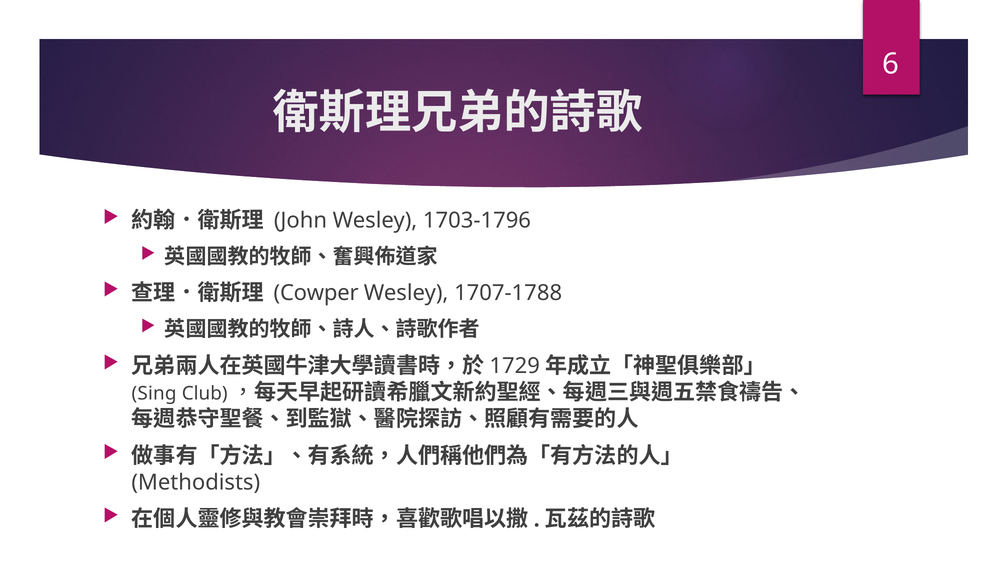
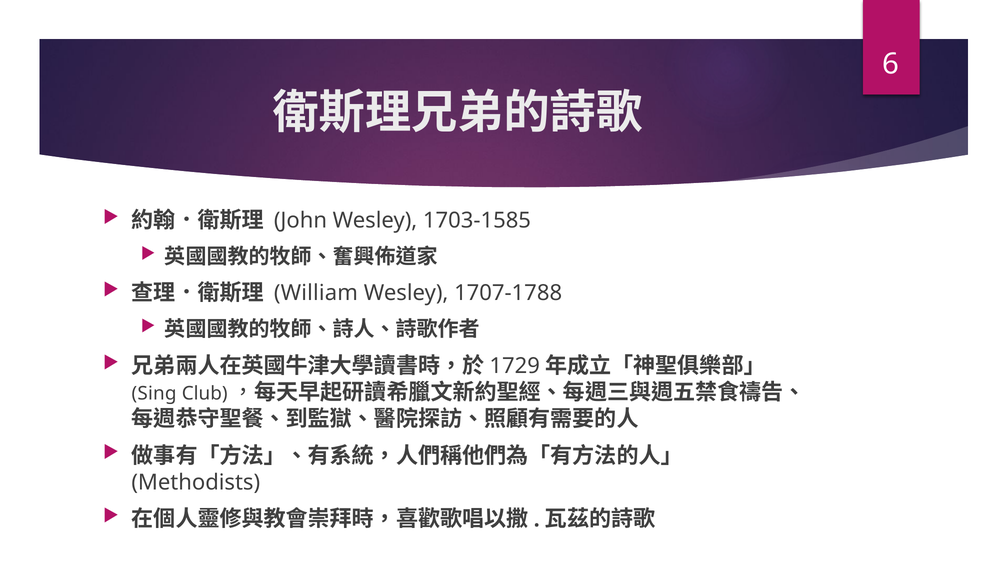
1703-1796: 1703-1796 -> 1703-1585 (477, 221)
Cowper: Cowper -> William (316, 293)
